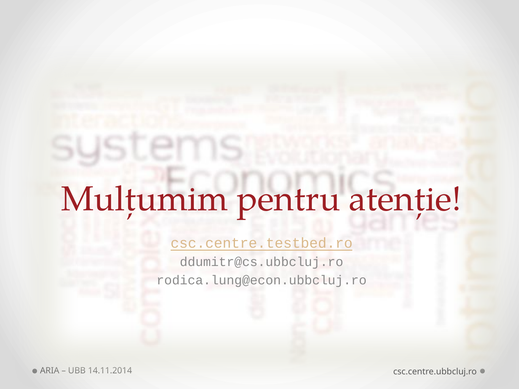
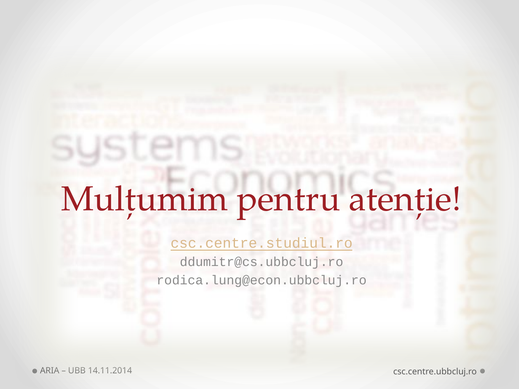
csc.centre.testbed.ro: csc.centre.testbed.ro -> csc.centre.studiul.ro (262, 243)
